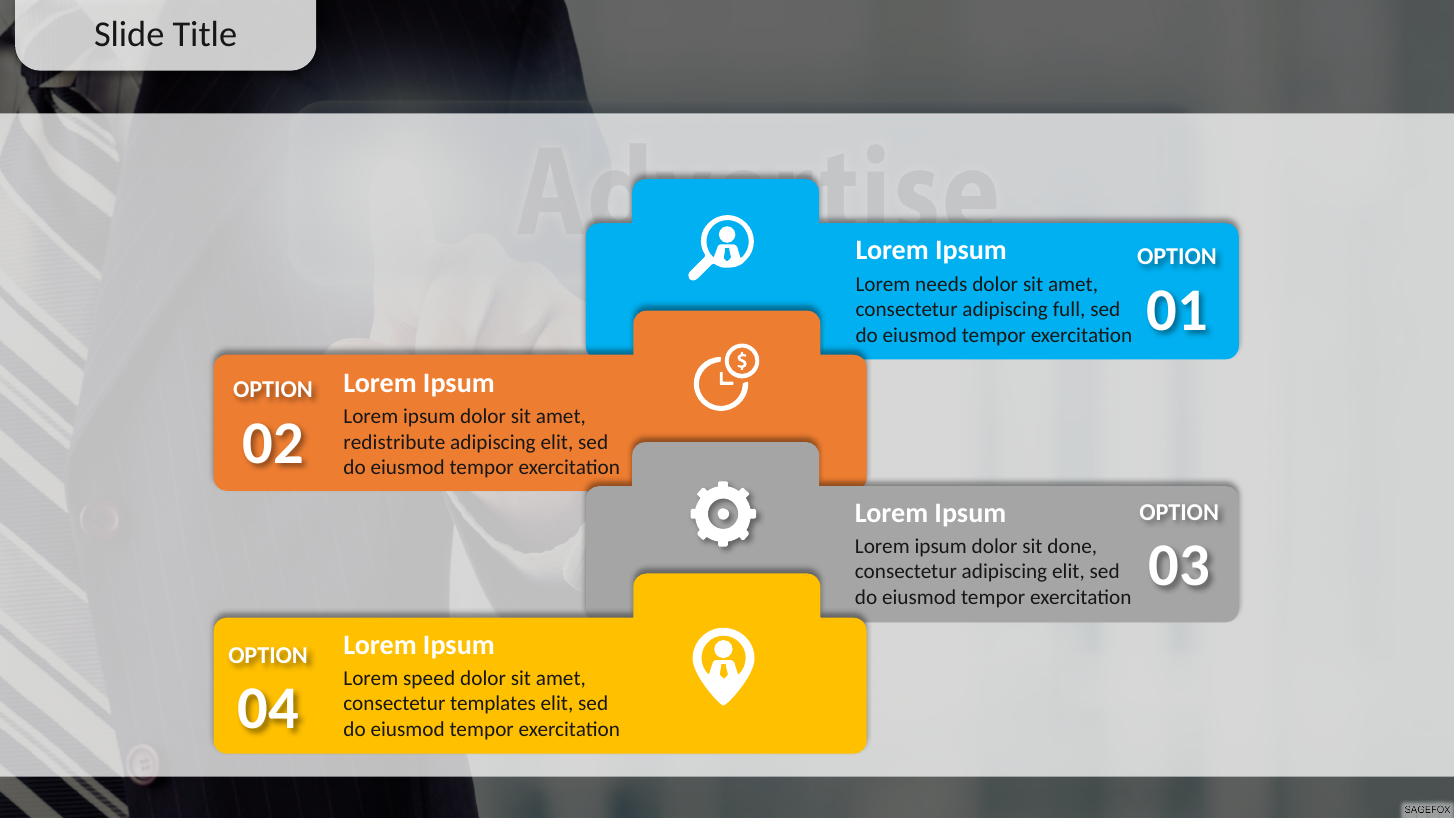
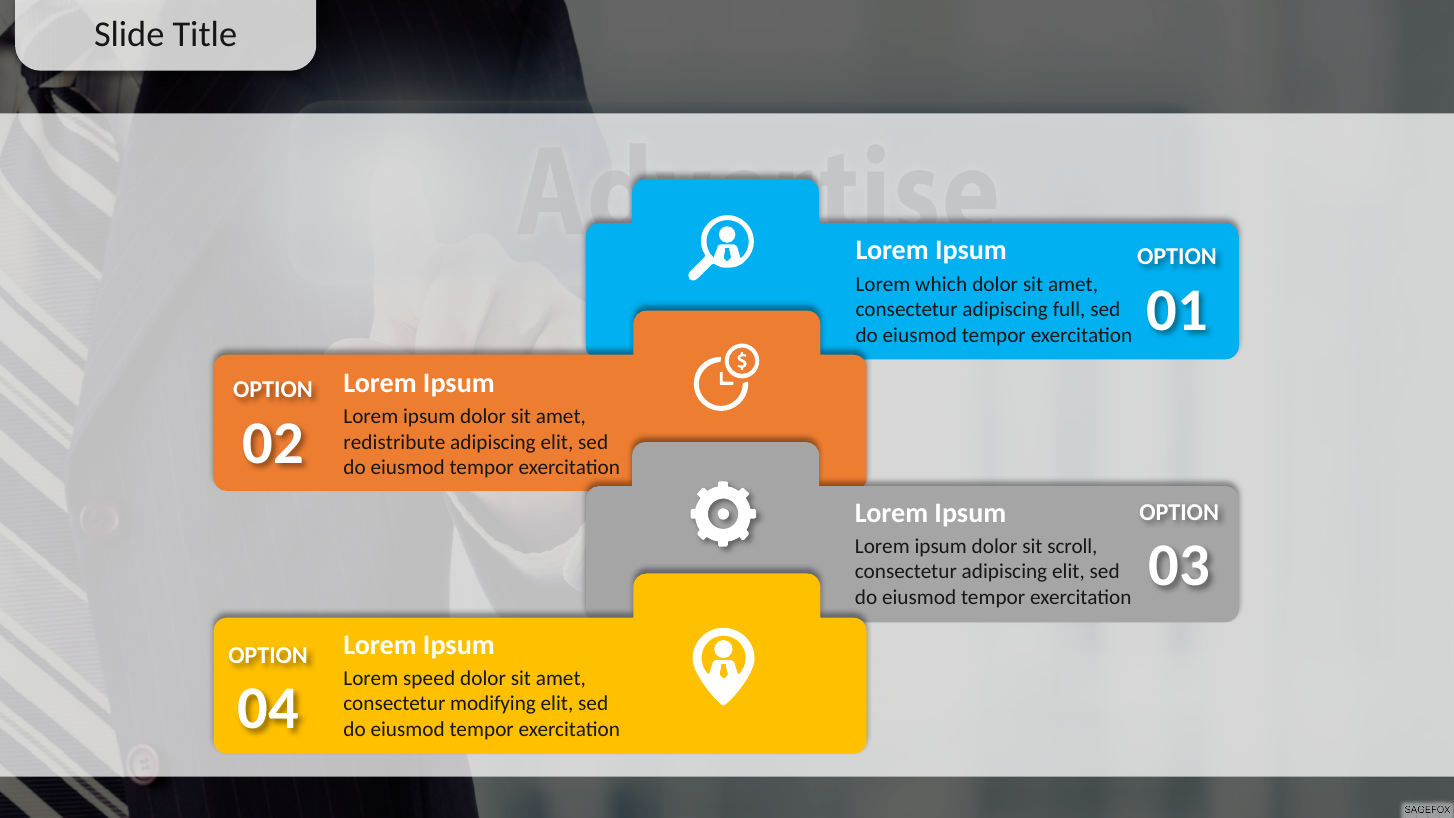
needs: needs -> which (941, 284)
done: done -> scroll (1072, 546)
templates: templates -> modifying (493, 704)
